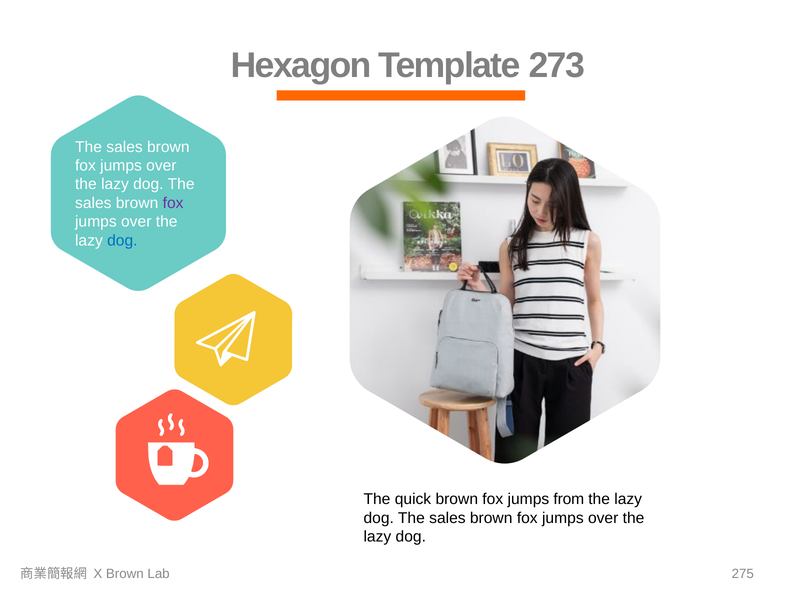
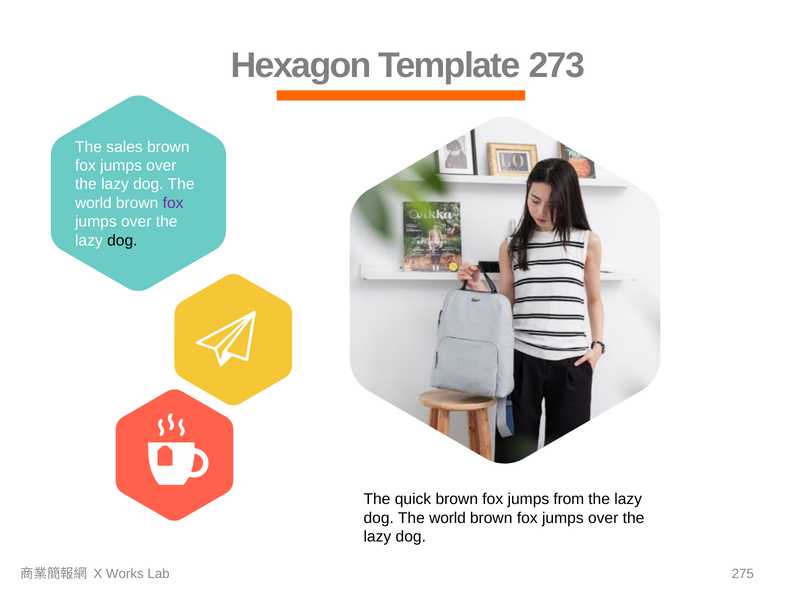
sales: sales -> world (93, 203)
dog colour: blue -> black (122, 241)
sales: sales -> world (447, 518)
X Brown: Brown -> Works (125, 574)
